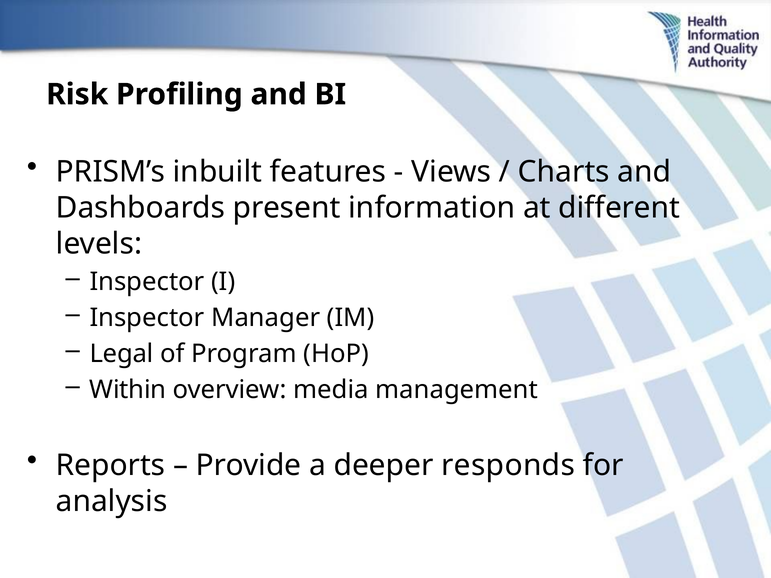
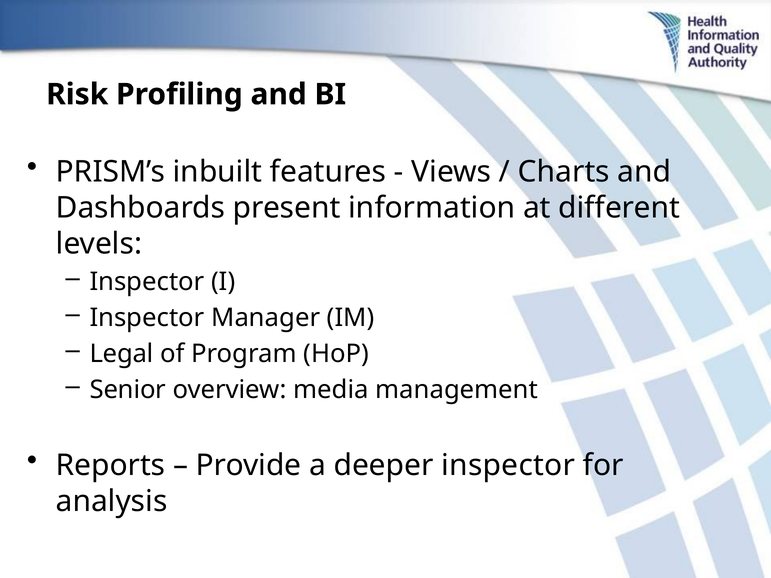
Within: Within -> Senior (128, 390)
deeper responds: responds -> inspector (508, 466)
